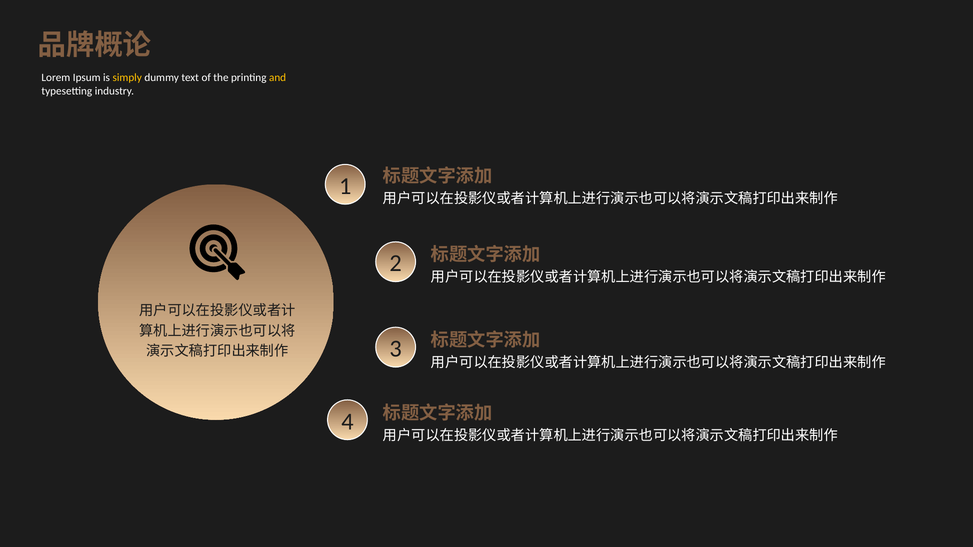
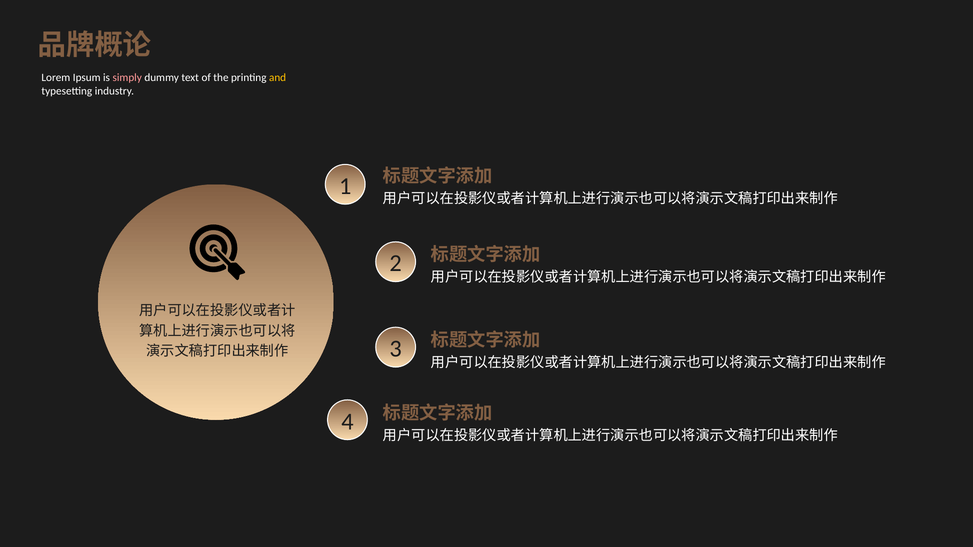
simply colour: yellow -> pink (127, 78)
